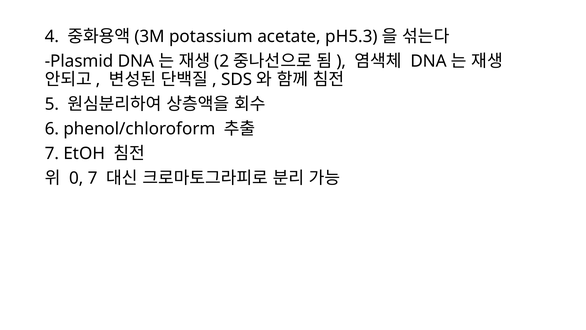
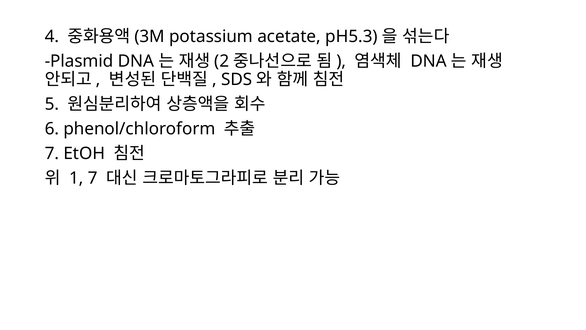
0: 0 -> 1 (76, 178)
